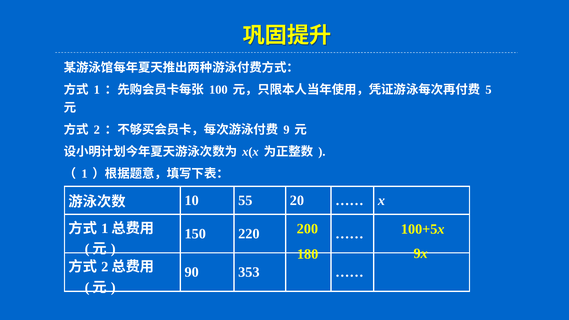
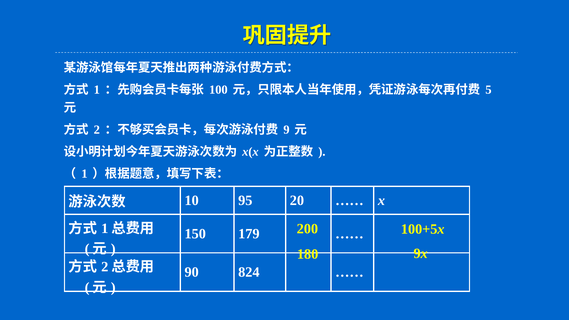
55: 55 -> 95 (245, 200)
220: 220 -> 179 (249, 234)
353: 353 -> 824 (249, 272)
